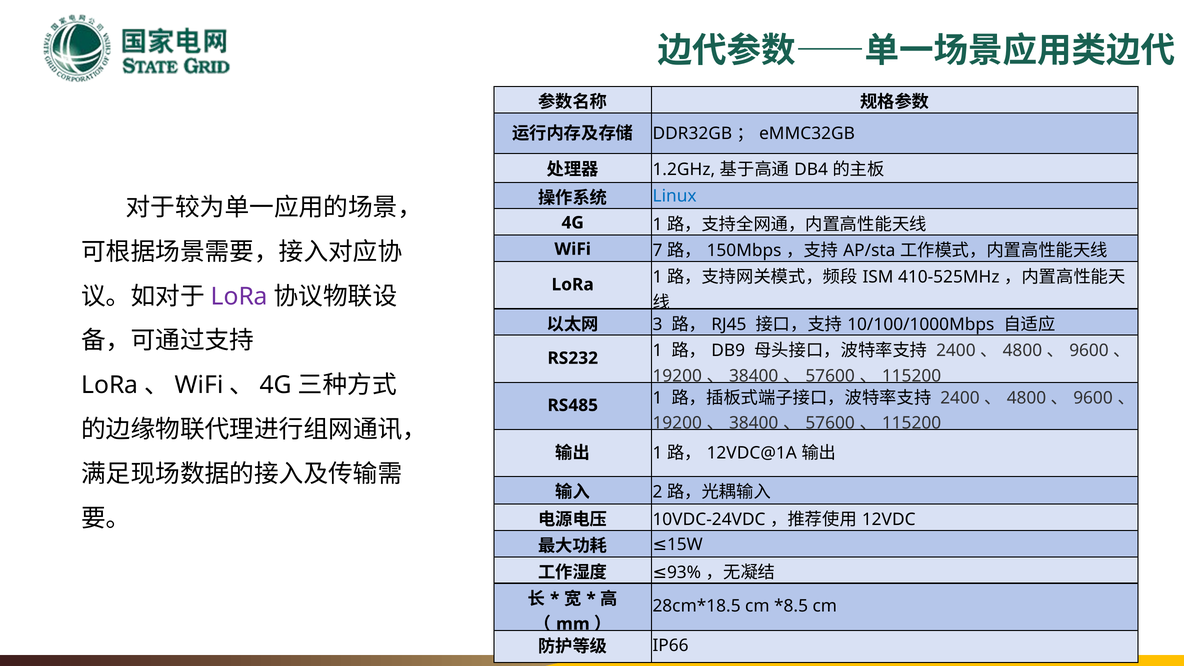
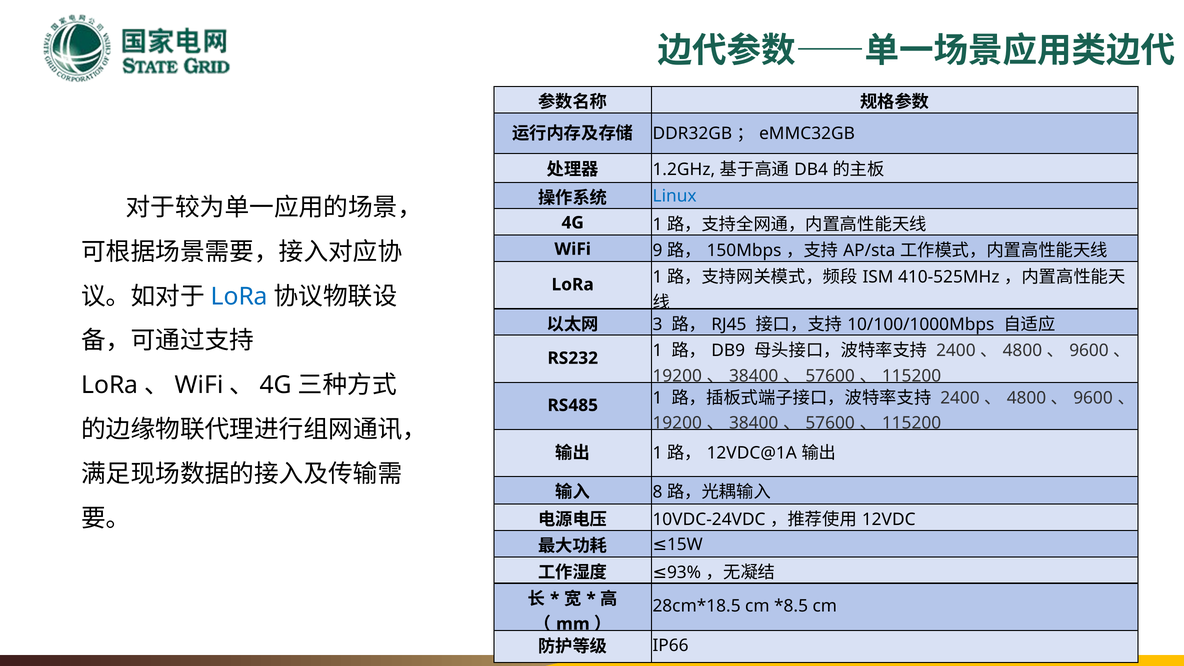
7: 7 -> 9 (658, 251)
LoRa colour: purple -> blue (239, 296)
2: 2 -> 8 (658, 492)
